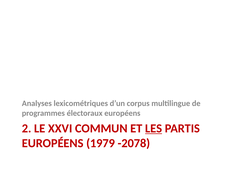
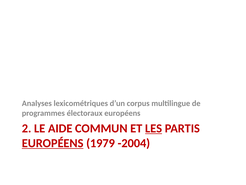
XXVI: XXVI -> AIDE (60, 128)
EUROPÉENS underline: none -> present (53, 143)
-2078: -2078 -> -2004 (134, 143)
